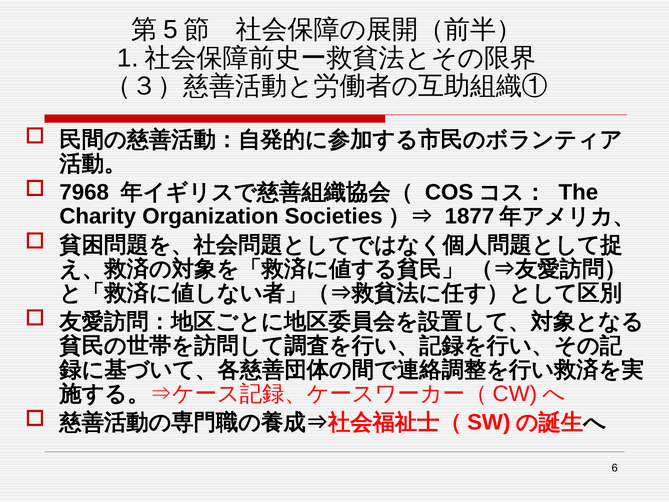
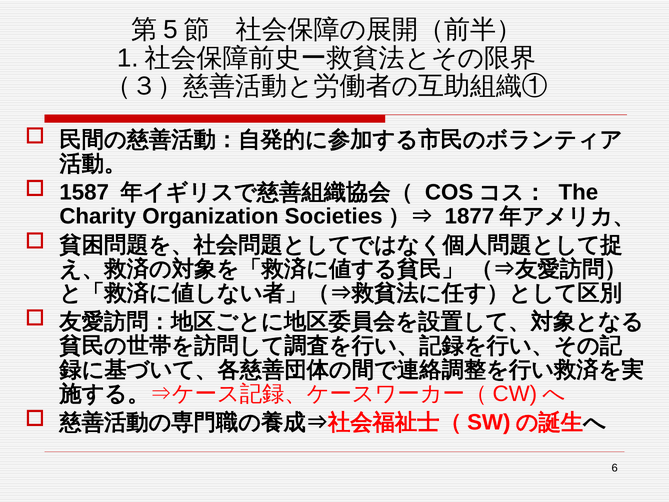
7968: 7968 -> 1587 (84, 192)
